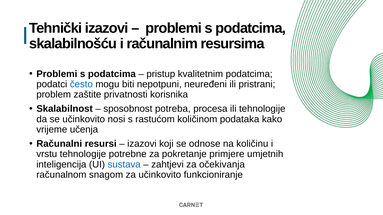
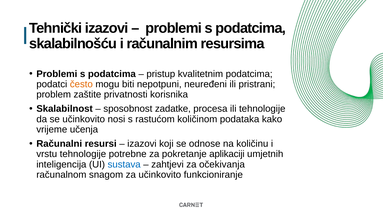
često colour: blue -> orange (81, 84)
potreba: potreba -> zadatke (173, 109)
primjere: primjere -> aplikaciji (227, 154)
